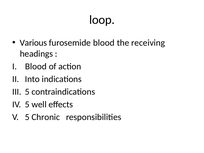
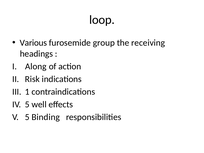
furosemide blood: blood -> group (104, 43)
Blood: Blood -> Along (36, 66)
Into: Into -> Risk (32, 79)
5: 5 -> 1 (27, 92)
Chronic: Chronic -> Binding (46, 117)
